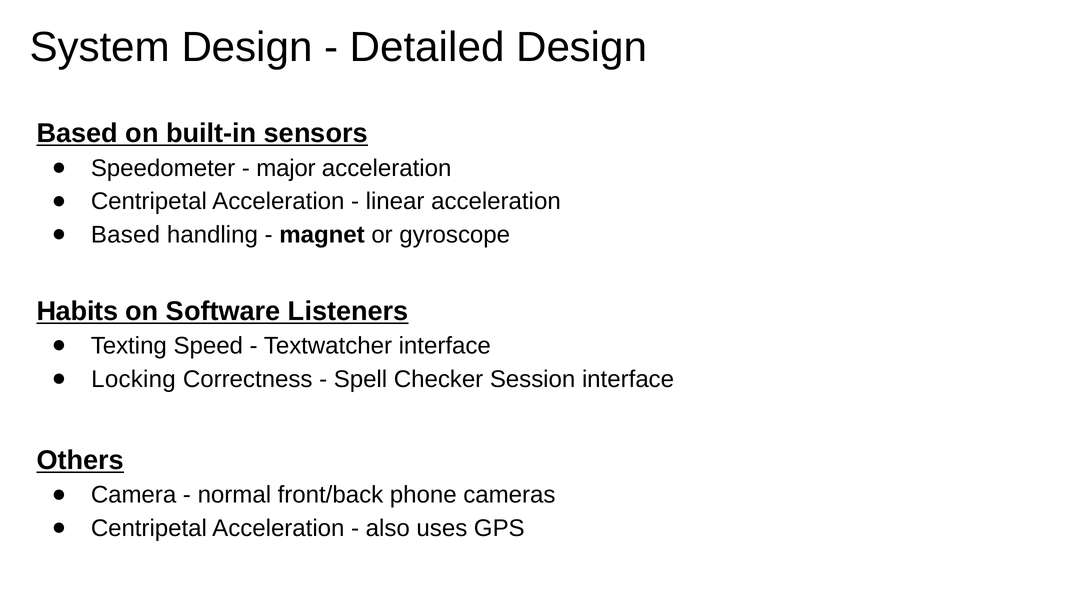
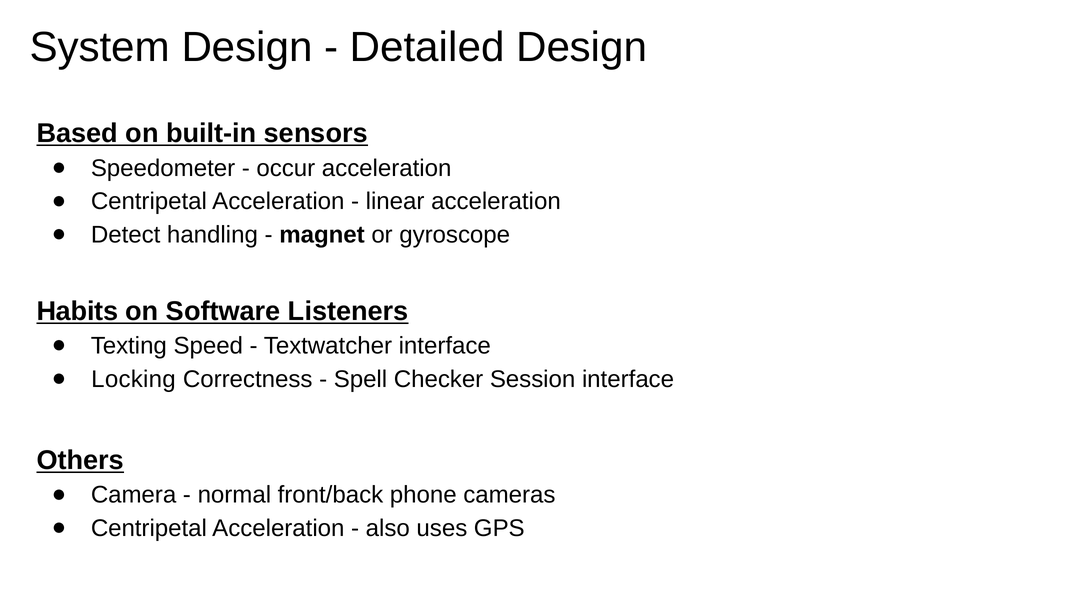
major: major -> occur (286, 168)
Based: Based -> Detect (126, 235)
